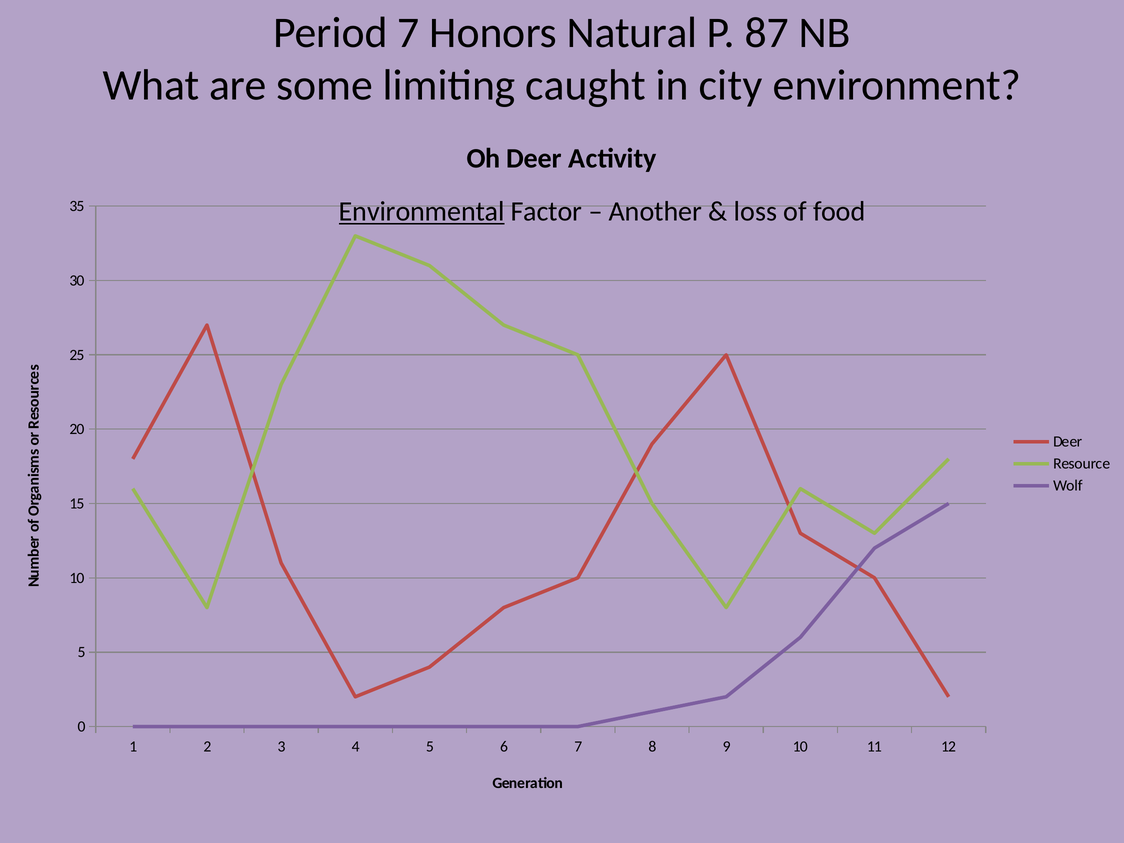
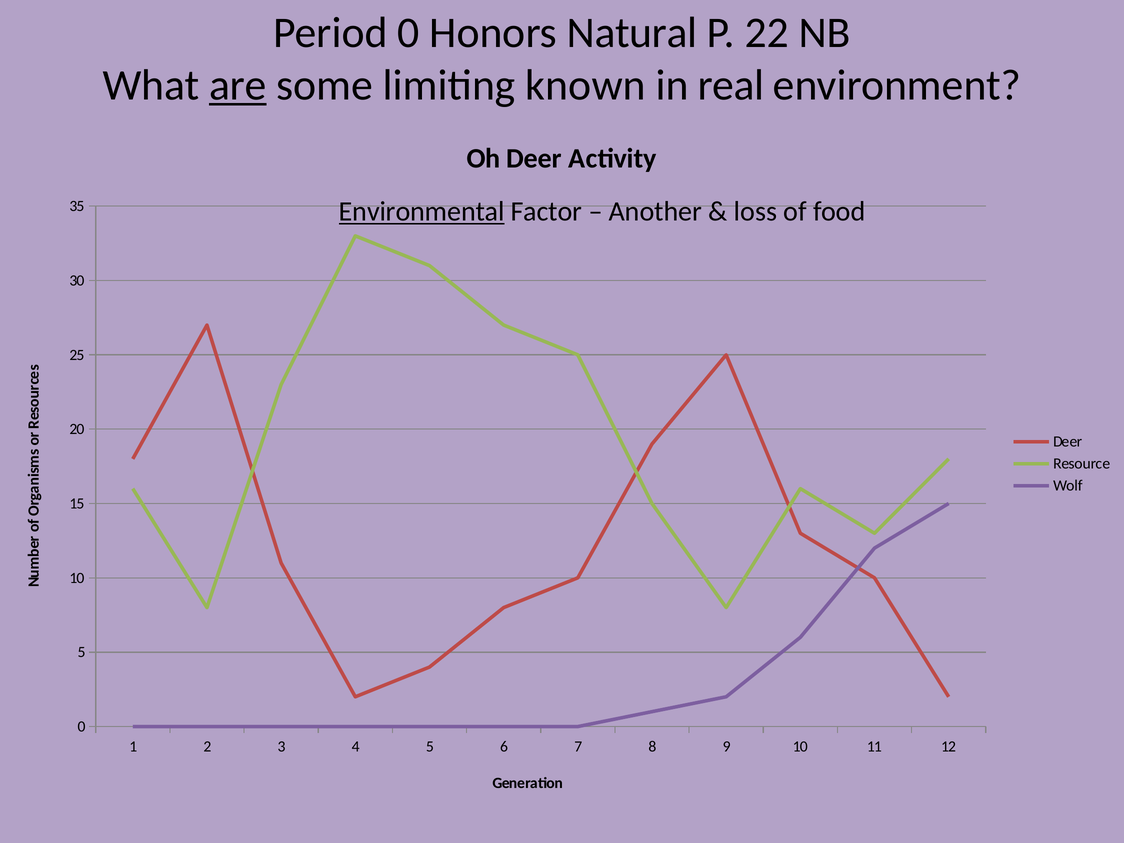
Period 7: 7 -> 0 (408, 33)
87: 87 -> 22 (767, 33)
are underline: none -> present (238, 85)
caught: caught -> known (586, 85)
city: city -> real (731, 85)
